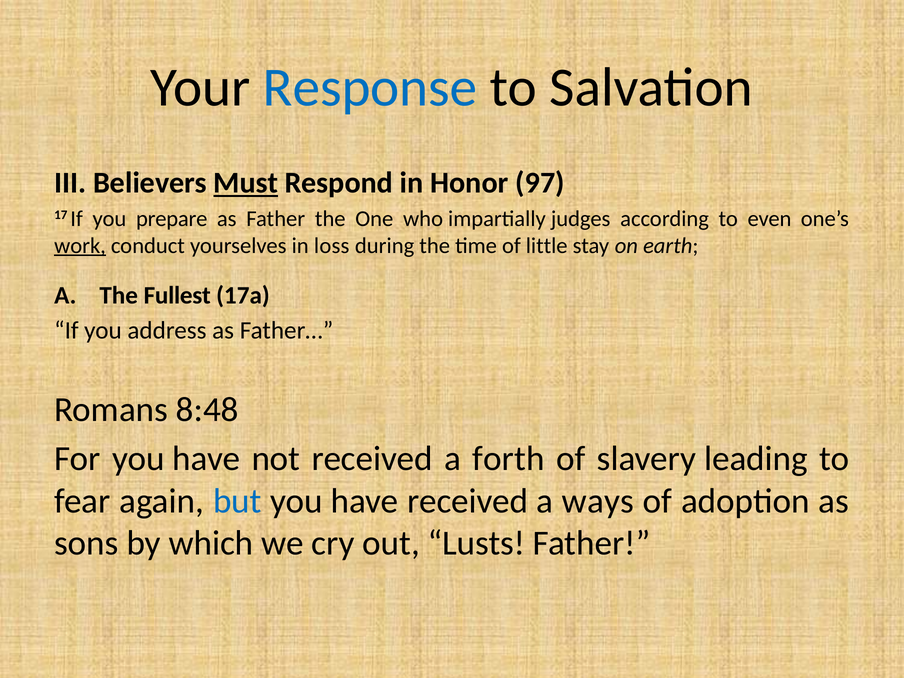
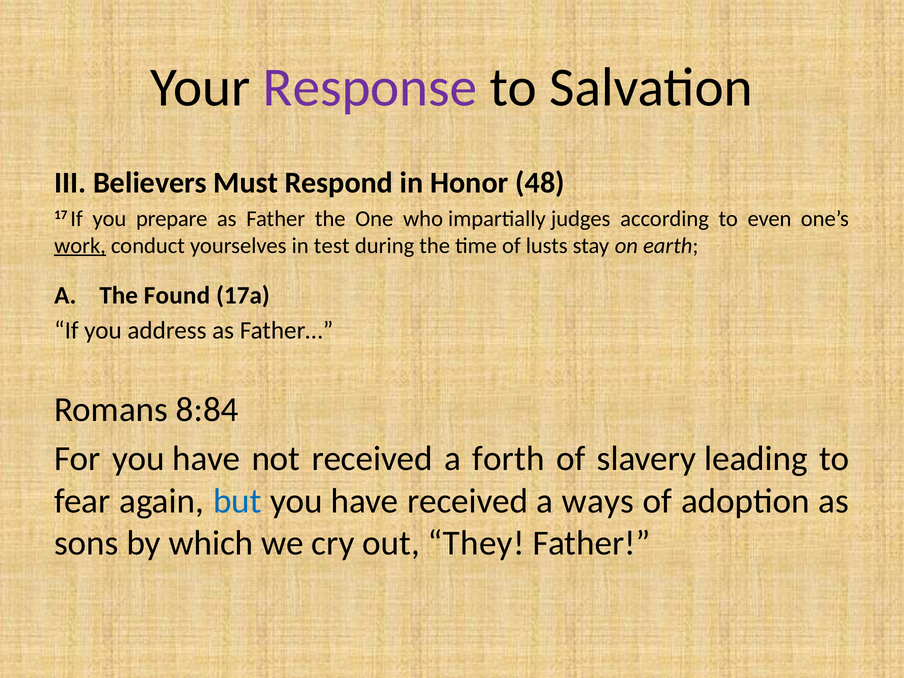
Response colour: blue -> purple (370, 88)
Must underline: present -> none (246, 183)
97: 97 -> 48 (540, 183)
loss: loss -> test (332, 246)
little: little -> lusts (547, 246)
Fullest: Fullest -> Found (177, 295)
8:48: 8:48 -> 8:84 (207, 410)
Lusts: Lusts -> They (476, 543)
